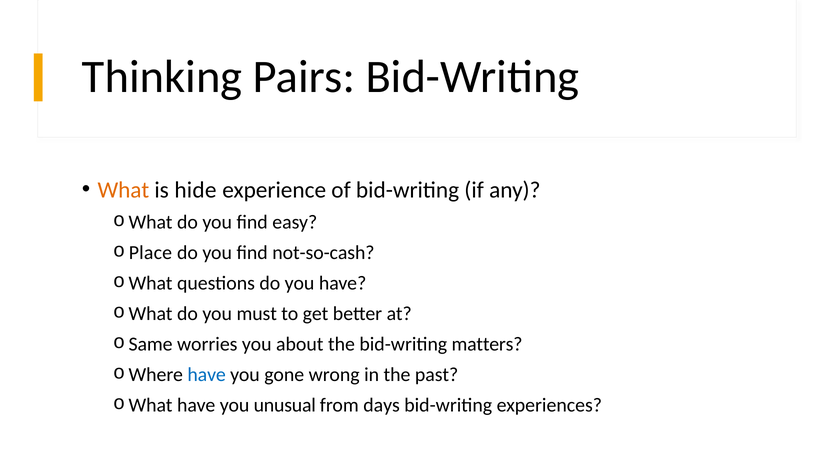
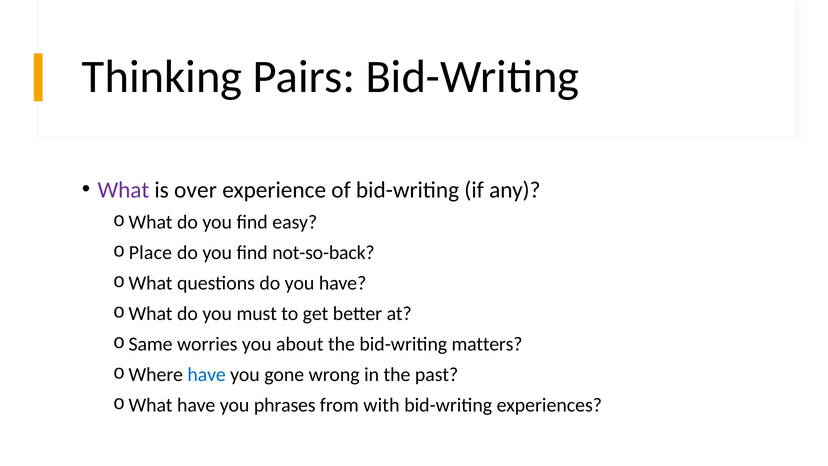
What colour: orange -> purple (123, 190)
hide: hide -> over (195, 190)
not-so-cash: not-so-cash -> not-so-back (323, 253)
unusual: unusual -> phrases (285, 405)
days: days -> with (381, 405)
